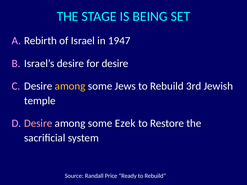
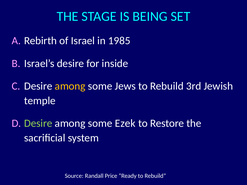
1947: 1947 -> 1985 (119, 41)
for desire: desire -> inside (115, 64)
Desire colour: pink -> light green (38, 123)
